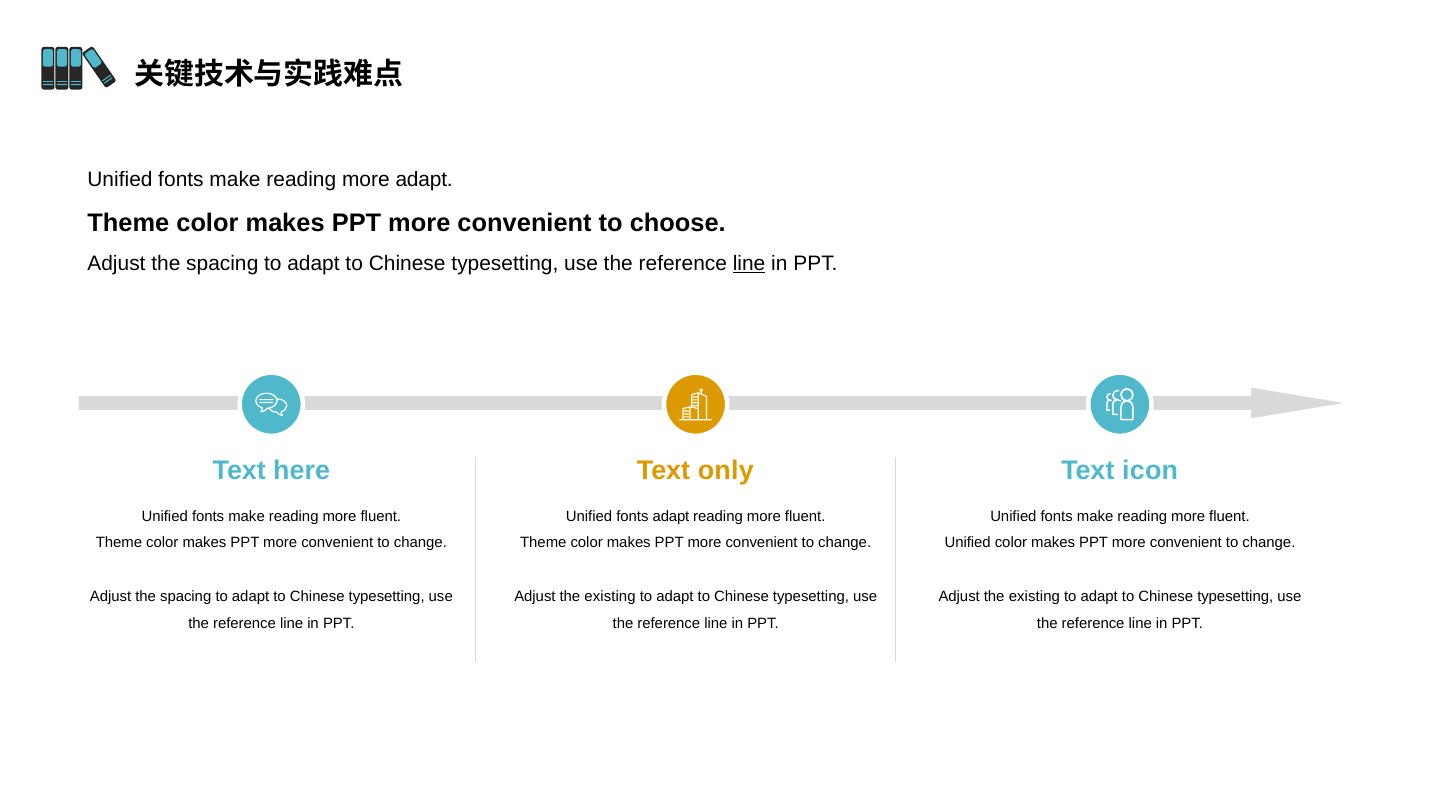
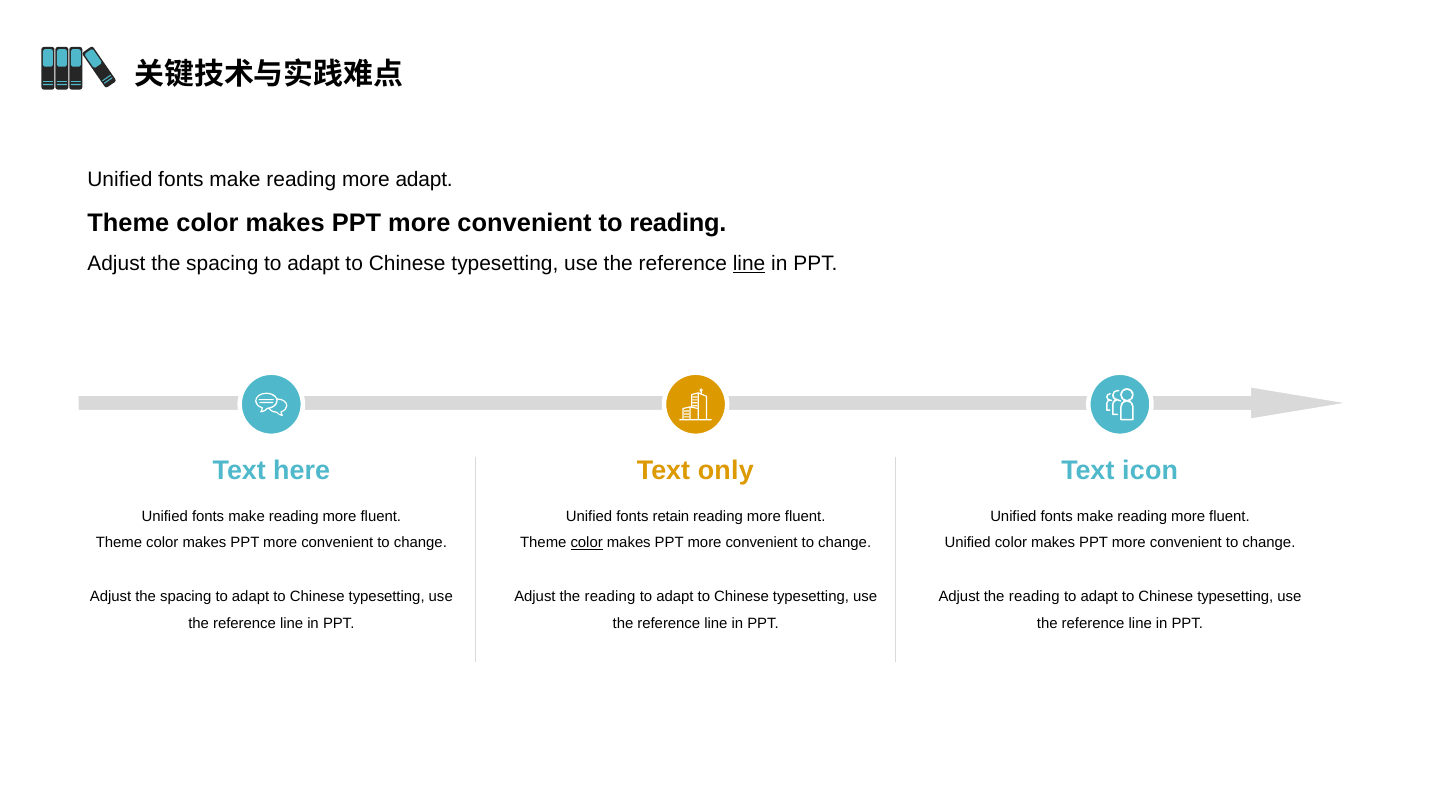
to choose: choose -> reading (678, 223)
fonts adapt: adapt -> retain (671, 516)
color underline: none -> present (587, 543)
existing: existing -> reading (610, 596)
existing: existing -> reading (1034, 596)
